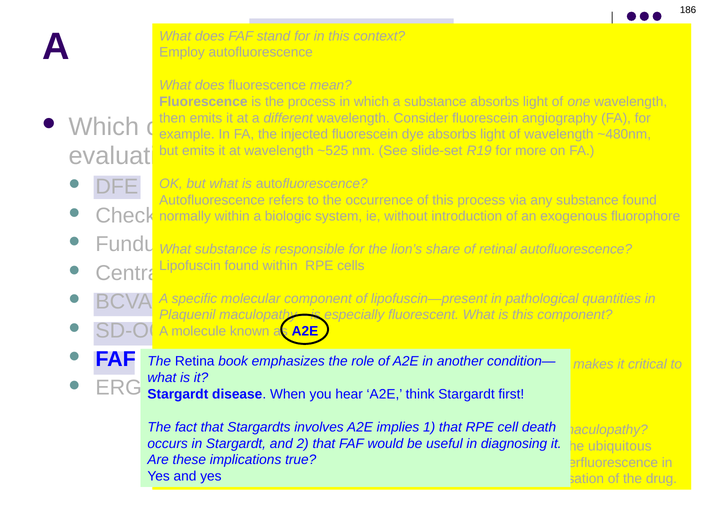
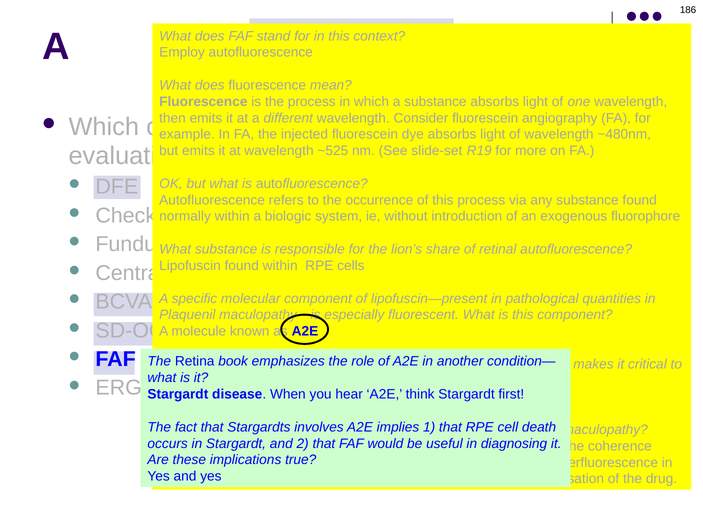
ubiquitous: ubiquitous -> coherence (620, 446)
